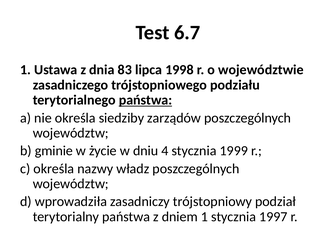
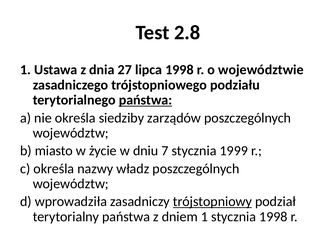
6.7: 6.7 -> 2.8 (187, 33)
83: 83 -> 27 (125, 70)
gminie: gminie -> miasto (54, 151)
4: 4 -> 7 (165, 151)
trójstopniowy underline: none -> present (212, 202)
stycznia 1997: 1997 -> 1998 (273, 217)
